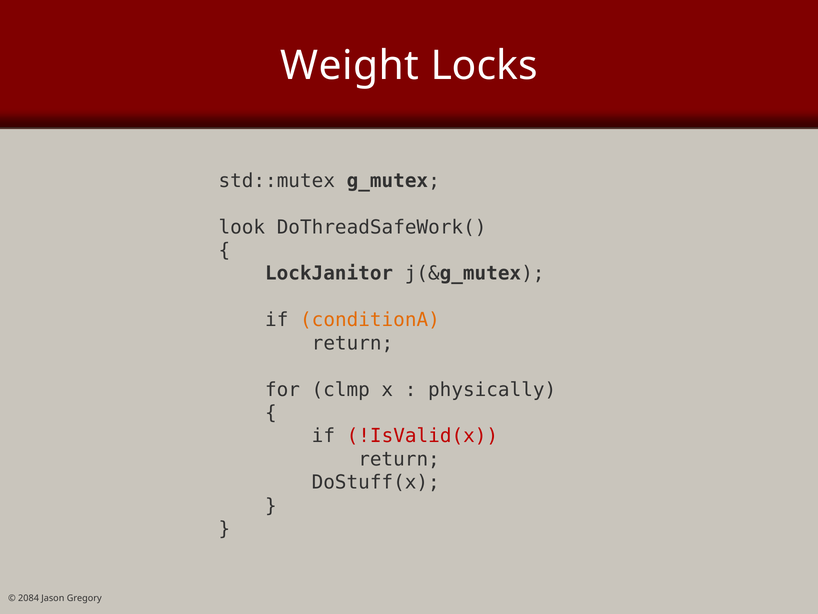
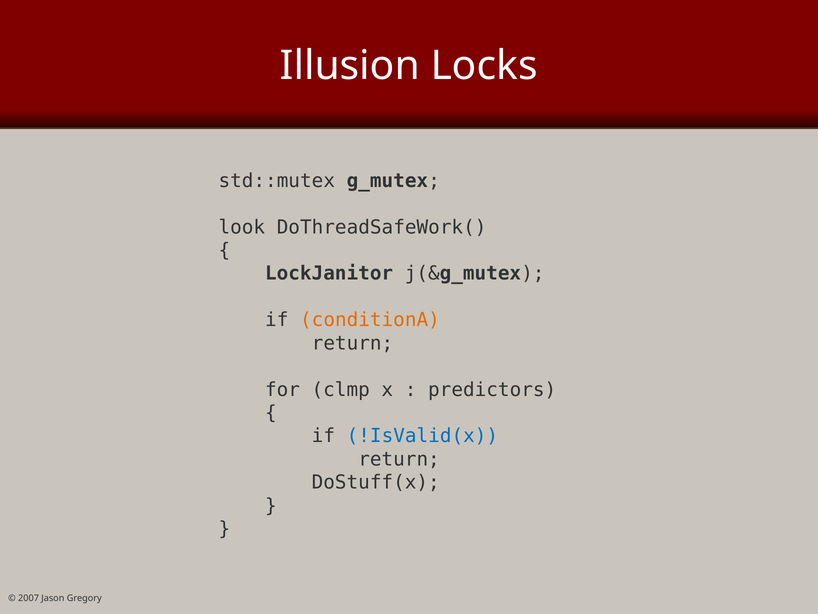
Weight: Weight -> Illusion (350, 66)
physically: physically -> predictors (492, 389)
!IsValid(x colour: red -> blue (422, 436)
2084: 2084 -> 2007 (29, 598)
